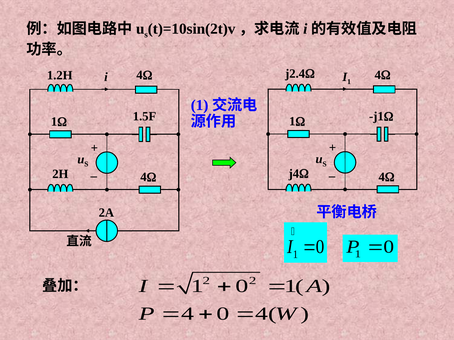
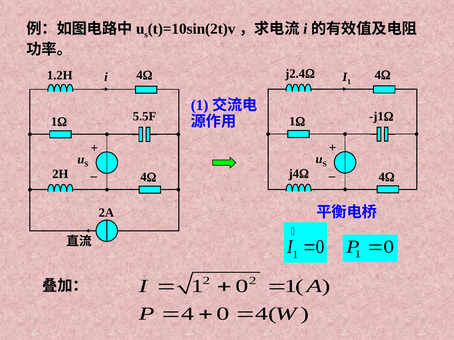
1.5F: 1.5F -> 5.5F (145, 117)
